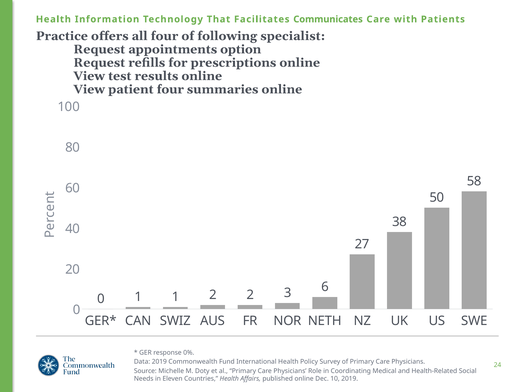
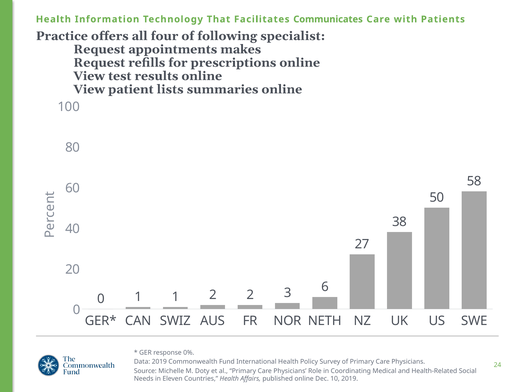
option: option -> makes (241, 49)
patient four: four -> lists (170, 89)
